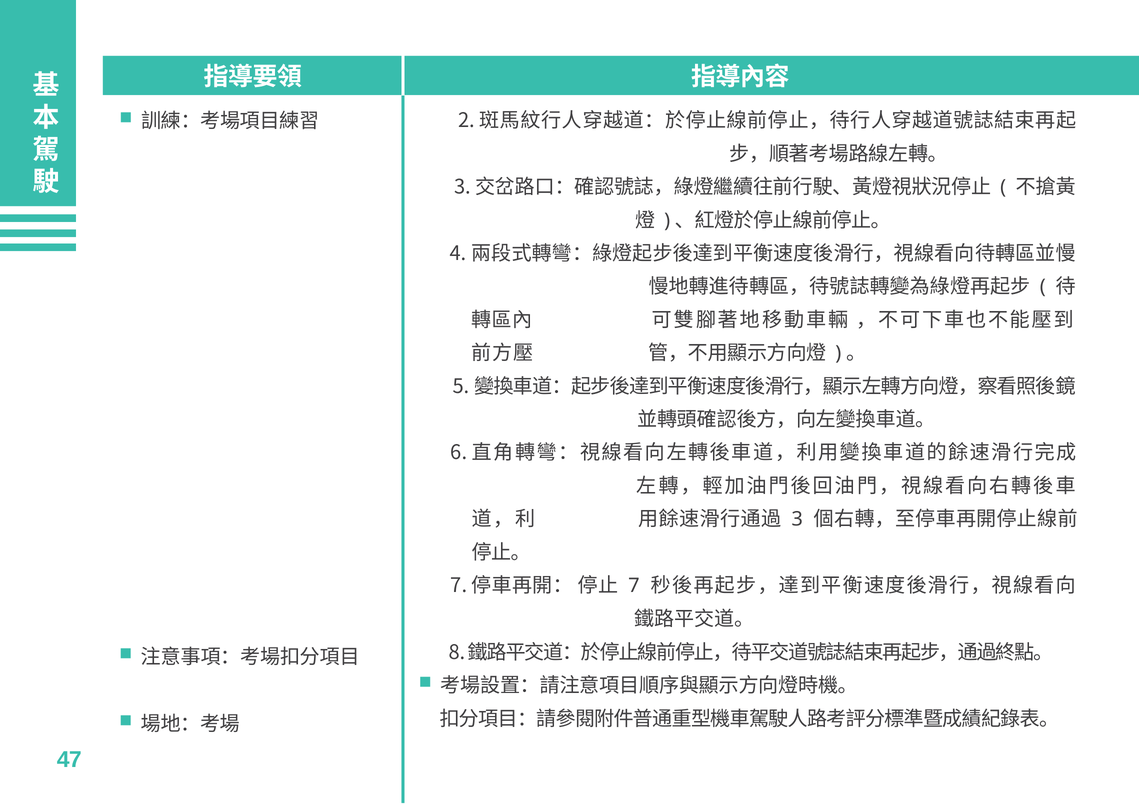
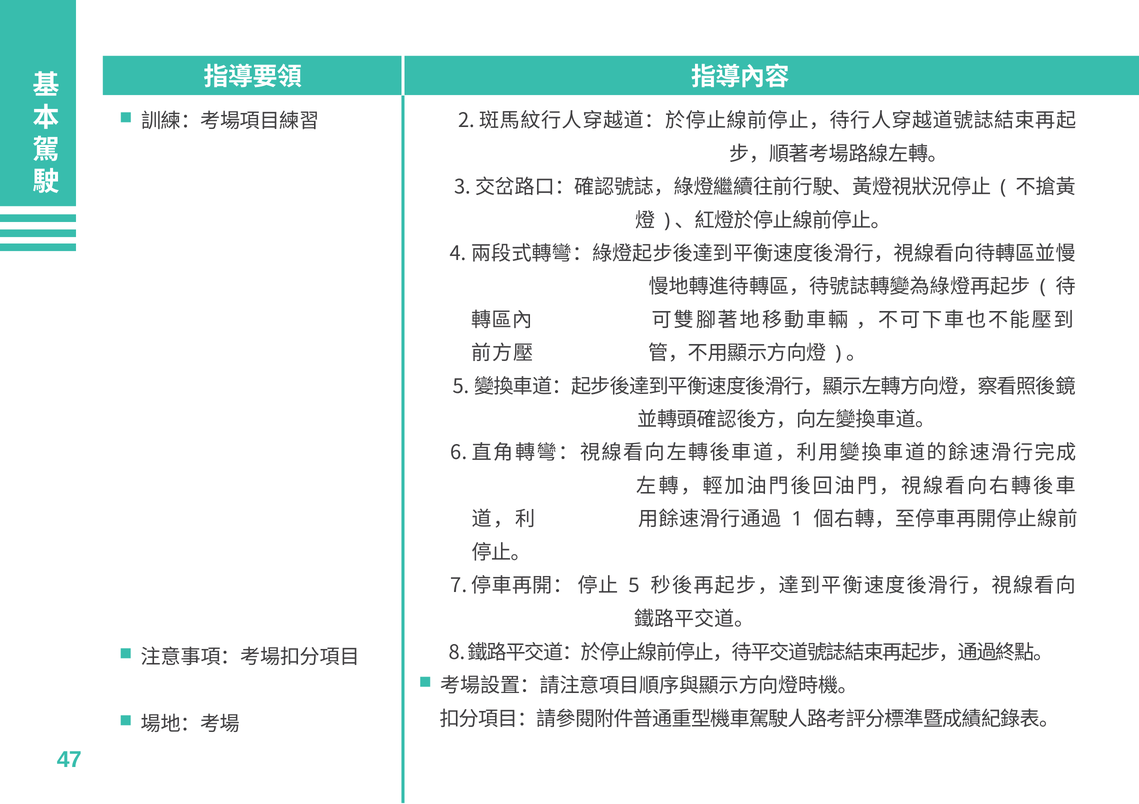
3: 3 -> 1 (797, 519)
7: 7 -> 5 (634, 586)
